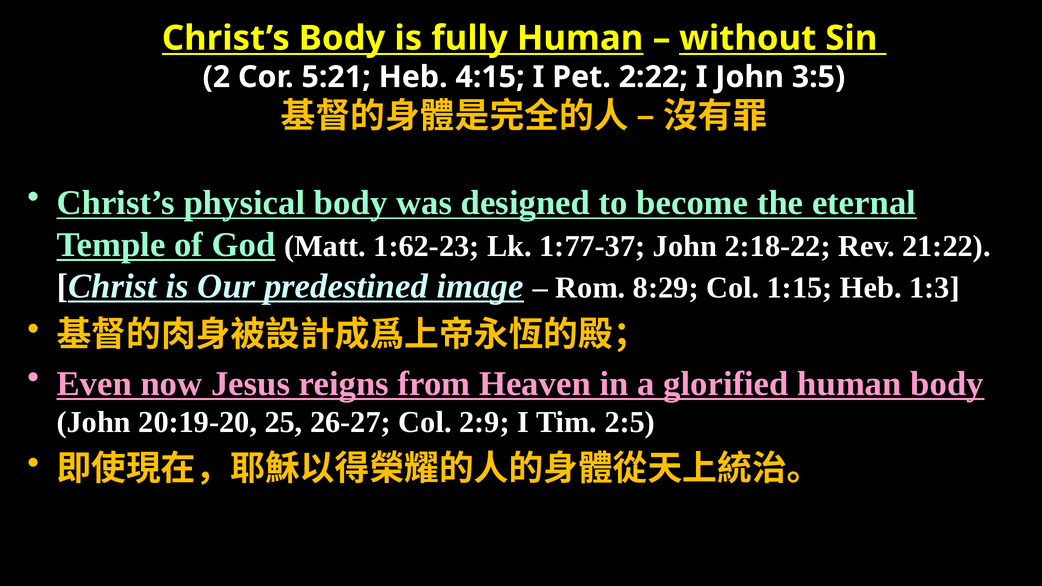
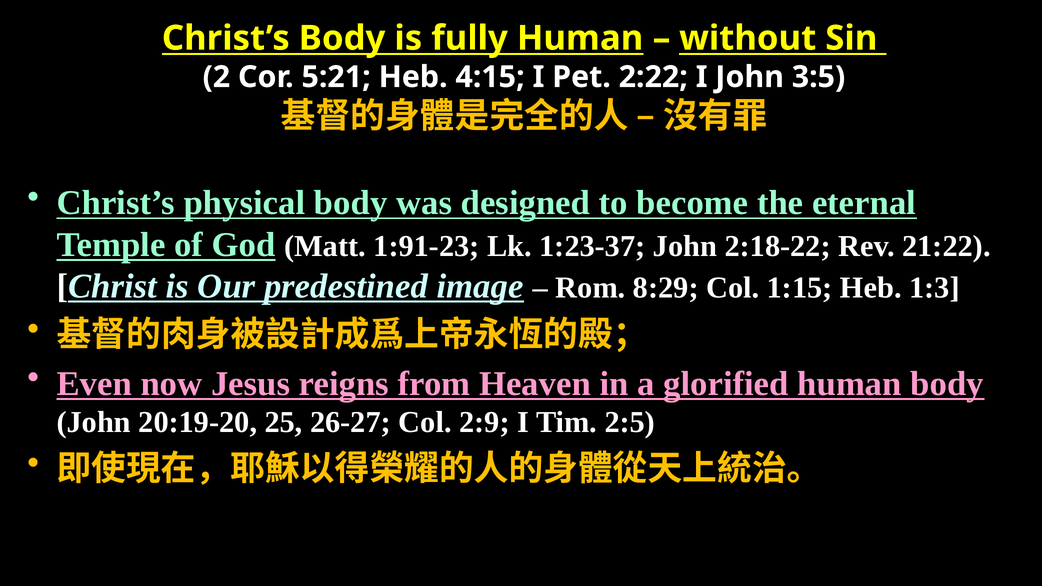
1:62-23: 1:62-23 -> 1:91-23 (426, 246)
1:77-37: 1:77-37 -> 1:23-37 (592, 246)
